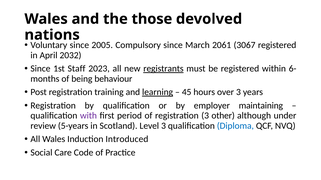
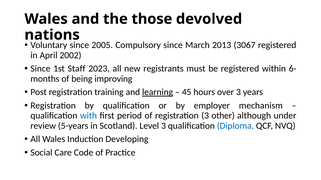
2061: 2061 -> 2013 (222, 45)
2032: 2032 -> 2002 (70, 55)
registrants underline: present -> none (163, 69)
behaviour: behaviour -> improving (113, 79)
maintaining: maintaining -> mechanism (261, 106)
with colour: purple -> blue (88, 116)
Introduced: Introduced -> Developing (127, 140)
